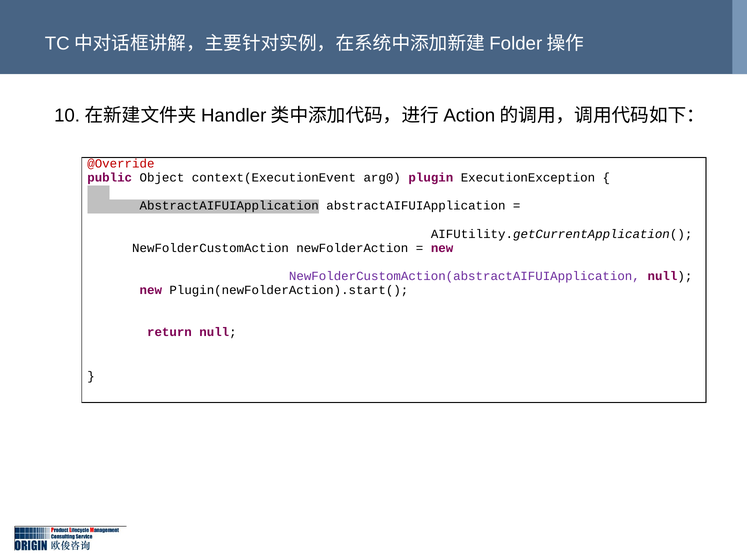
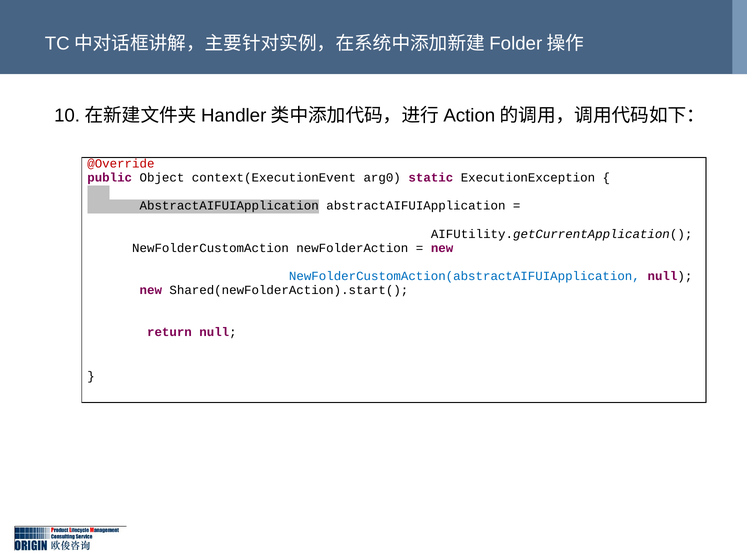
plugin: plugin -> static (431, 178)
NewFolderCustomAction(abstractAIFUIApplication colour: purple -> blue (464, 276)
Plugin(newFolderAction).start(: Plugin(newFolderAction).start( -> Shared(newFolderAction).start( (289, 290)
